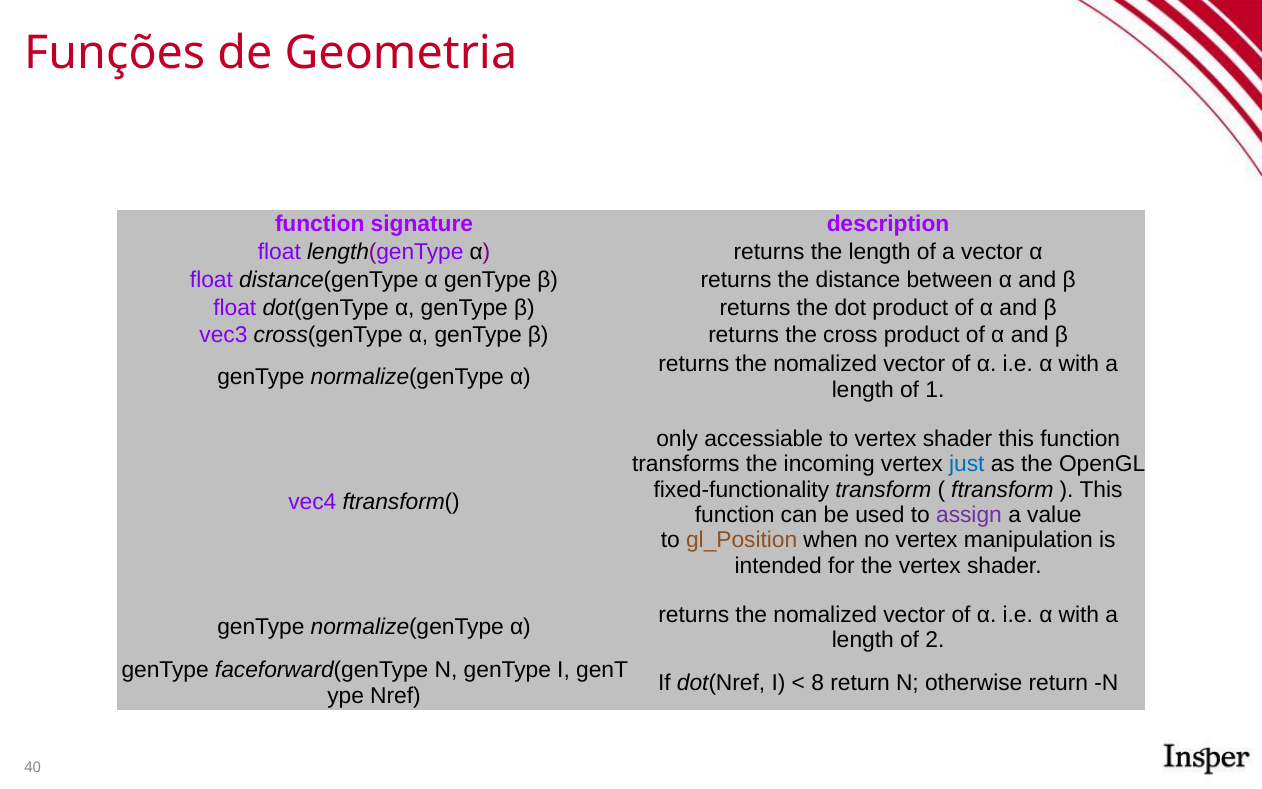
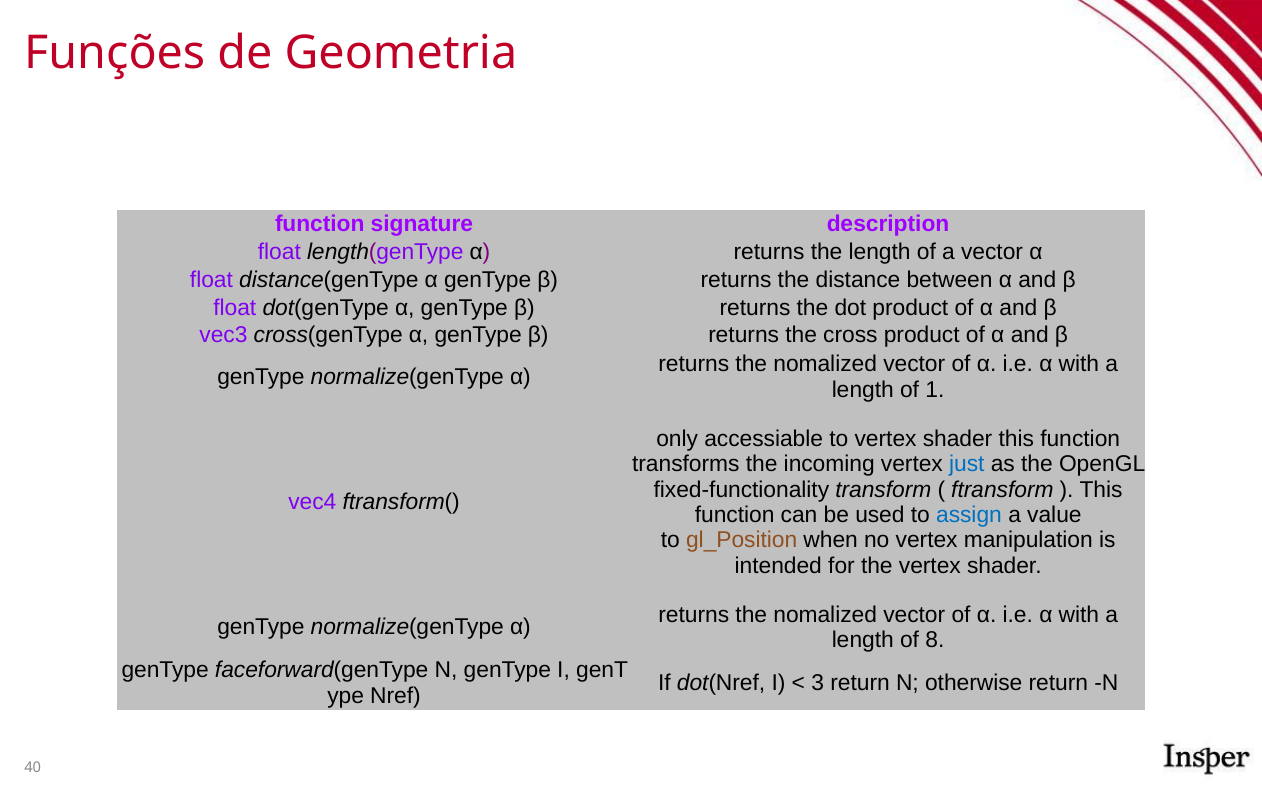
assign colour: purple -> blue (969, 515)
2: 2 -> 8 (935, 640)
8: 8 -> 3 (818, 683)
